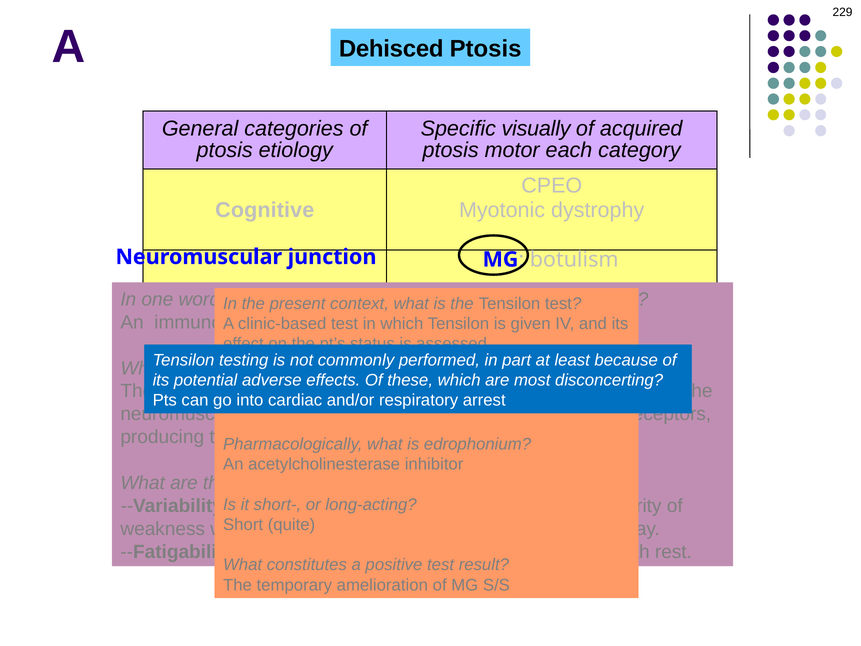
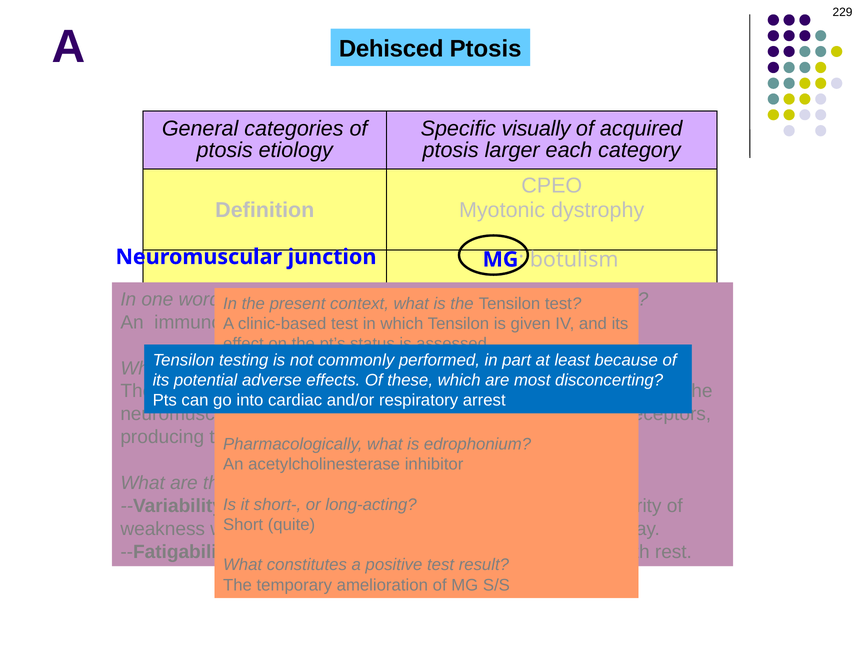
motor: motor -> larger (512, 150)
Cognitive: Cognitive -> Definition (265, 210)
